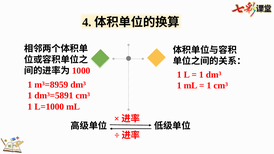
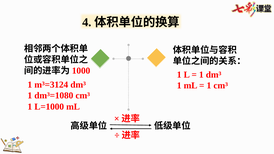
m³=8959: m³=8959 -> m³=3124 (51, 85)
dm³=5891: dm³=5891 -> dm³=1080 (54, 96)
